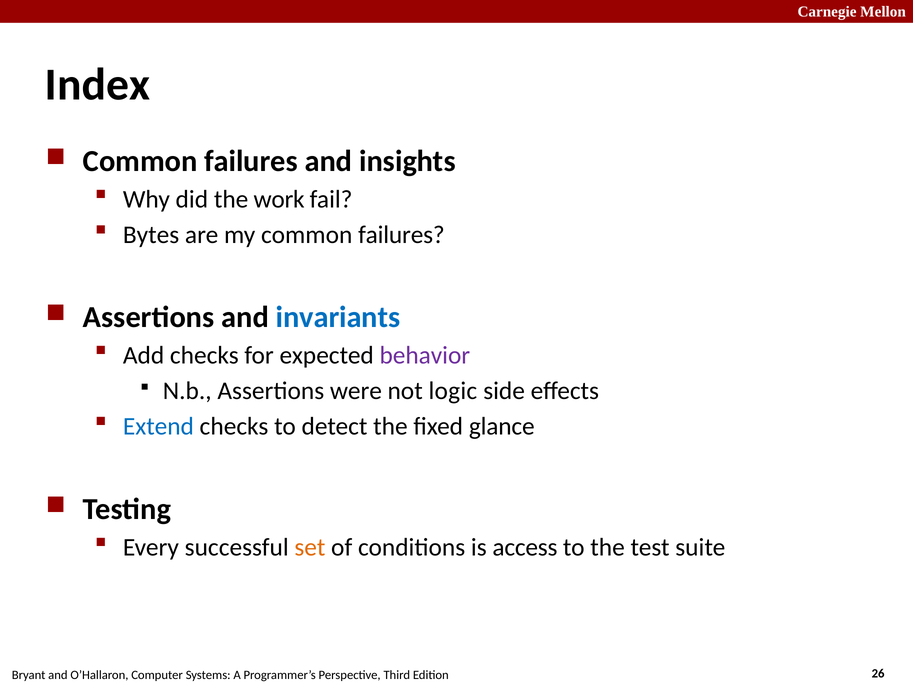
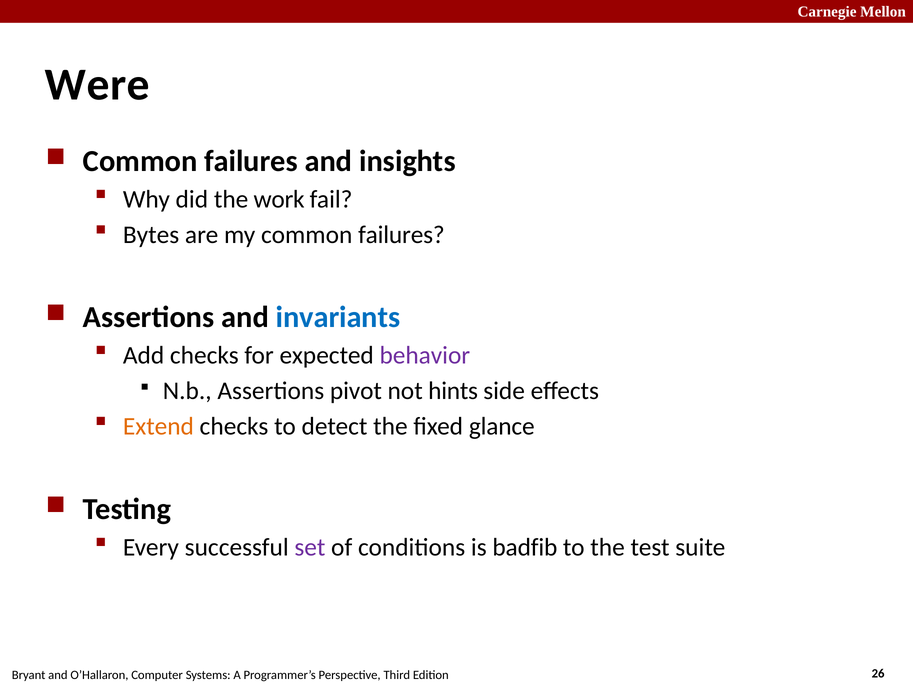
Index: Index -> Were (97, 85)
were: were -> pivot (356, 391)
logic: logic -> hints (453, 391)
Extend colour: blue -> orange (158, 426)
set colour: orange -> purple (310, 547)
access: access -> badfib (525, 547)
